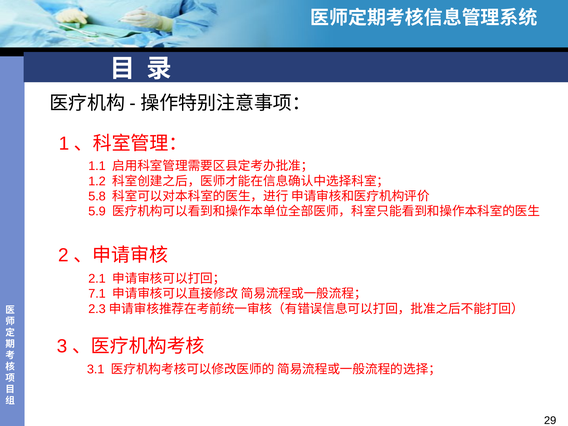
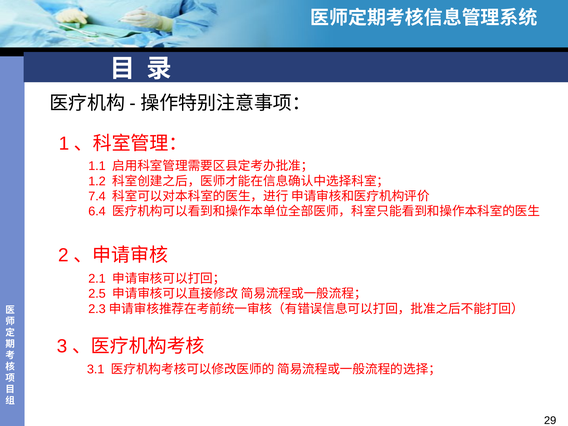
5.8: 5.8 -> 7.4 (97, 196)
5.9: 5.9 -> 6.4 (97, 211)
7.1: 7.1 -> 2.5 (97, 294)
